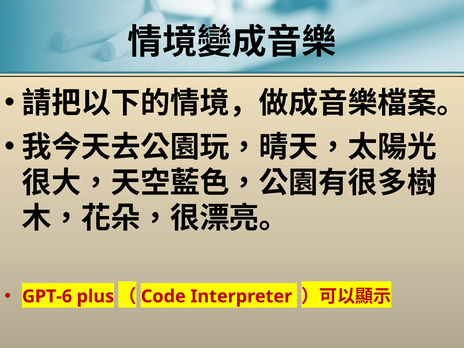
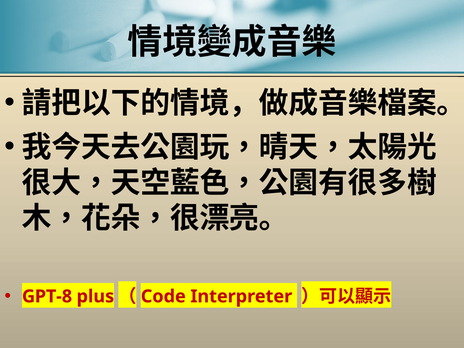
GPT-6: GPT-6 -> GPT-8 (47, 296)
